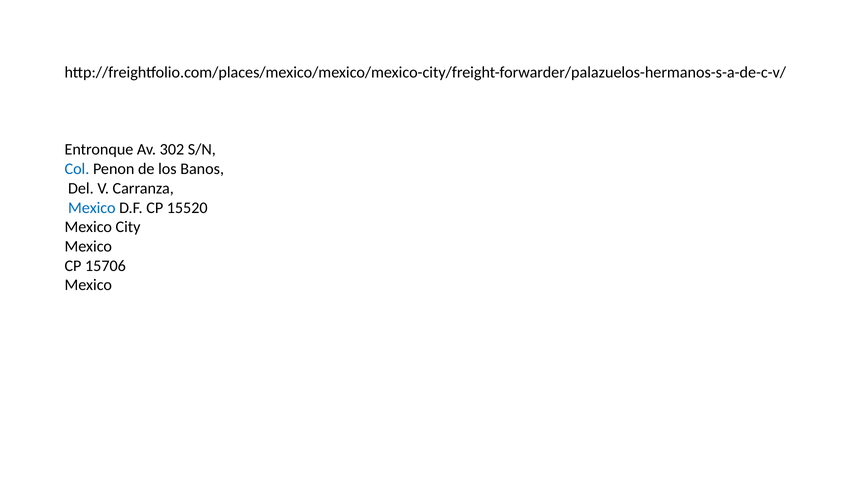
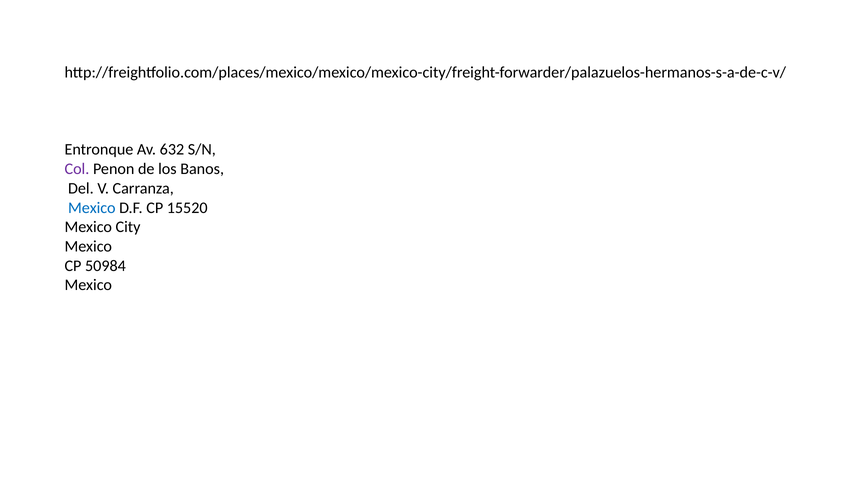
302: 302 -> 632 (172, 150)
Col colour: blue -> purple (77, 169)
15706: 15706 -> 50984 (105, 266)
